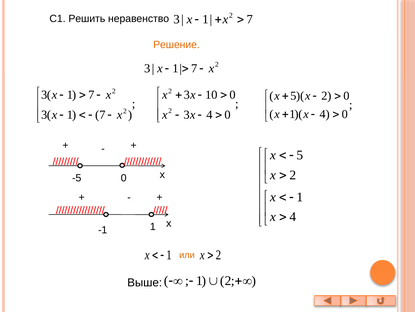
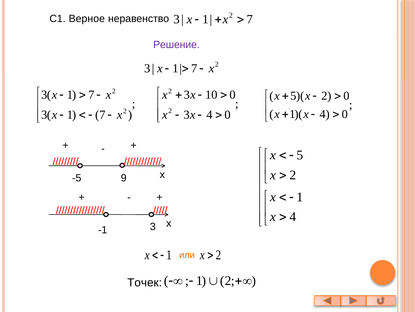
Решить: Решить -> Верное (87, 19)
Решение colour: orange -> purple (176, 45)
-5 0: 0 -> 9 (124, 178)
-1 1: 1 -> 3 (153, 226)
Выше: Выше -> Точек (145, 282)
